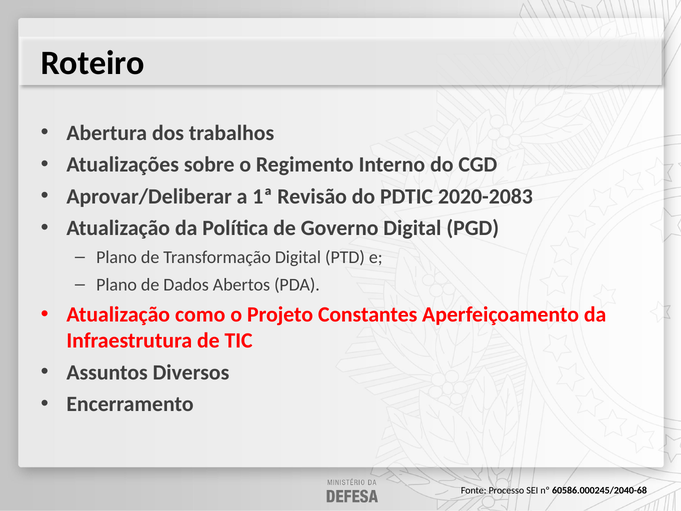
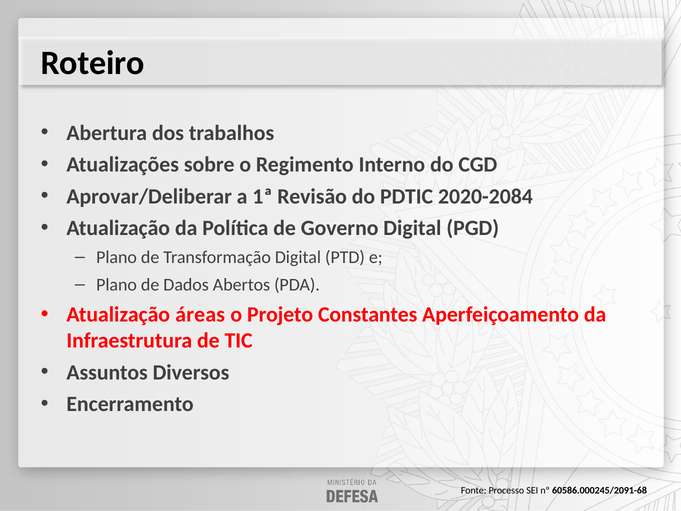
2020-2083: 2020-2083 -> 2020-2084 (485, 196)
como: como -> áreas (200, 314)
60586.000245/2040-68: 60586.000245/2040-68 -> 60586.000245/2091-68 (600, 490)
